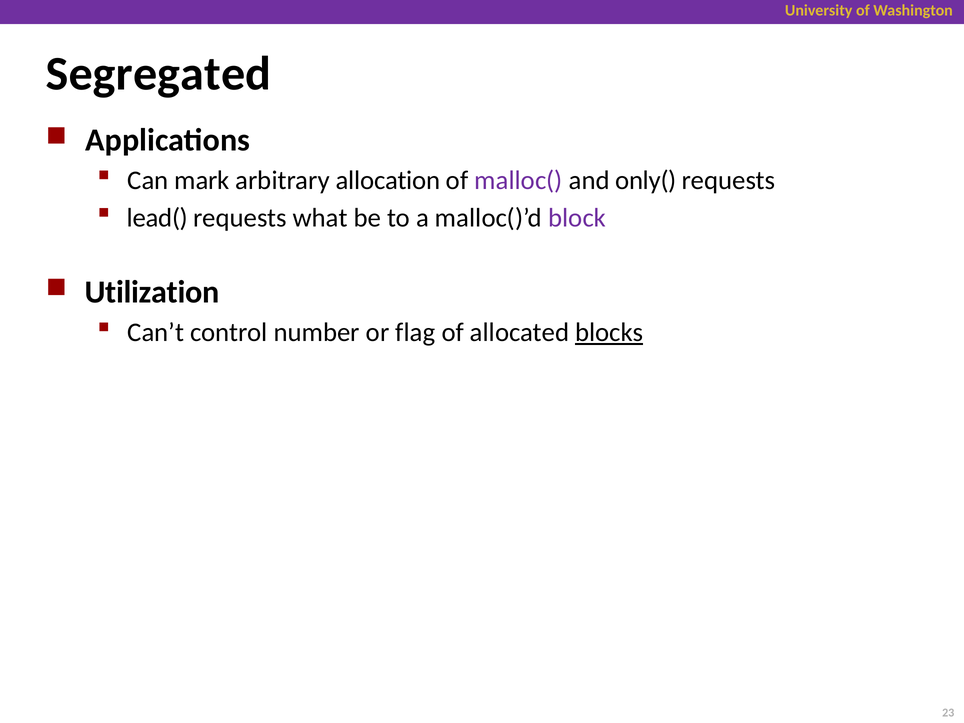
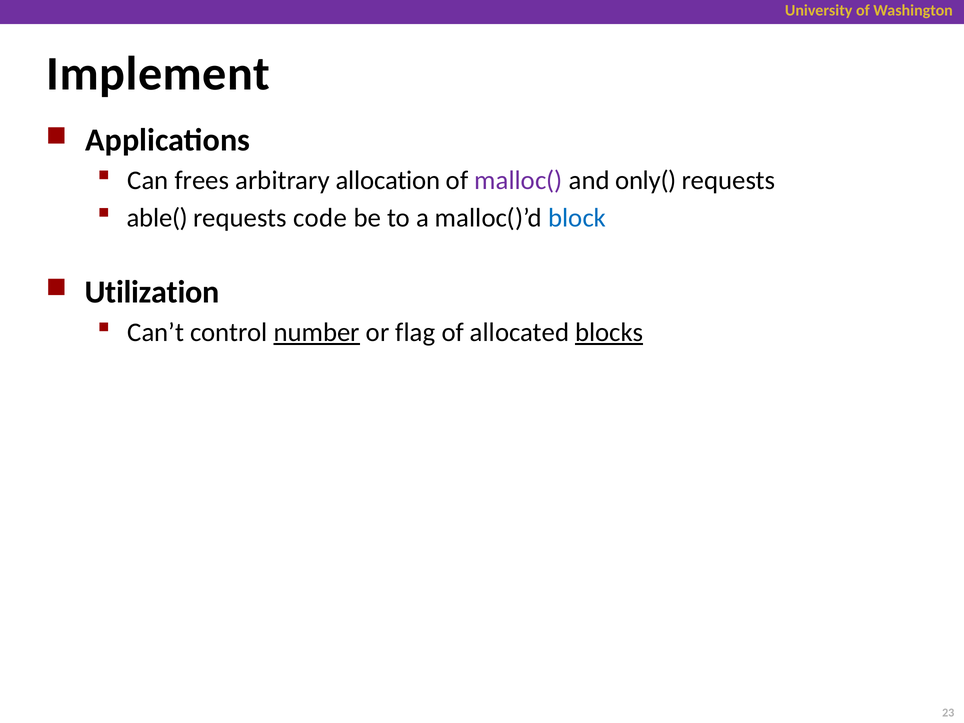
Segregated: Segregated -> Implement (158, 74)
mark: mark -> frees (202, 181)
lead(: lead( -> able( (157, 218)
what: what -> code (320, 218)
block colour: purple -> blue (577, 218)
number underline: none -> present (317, 332)
